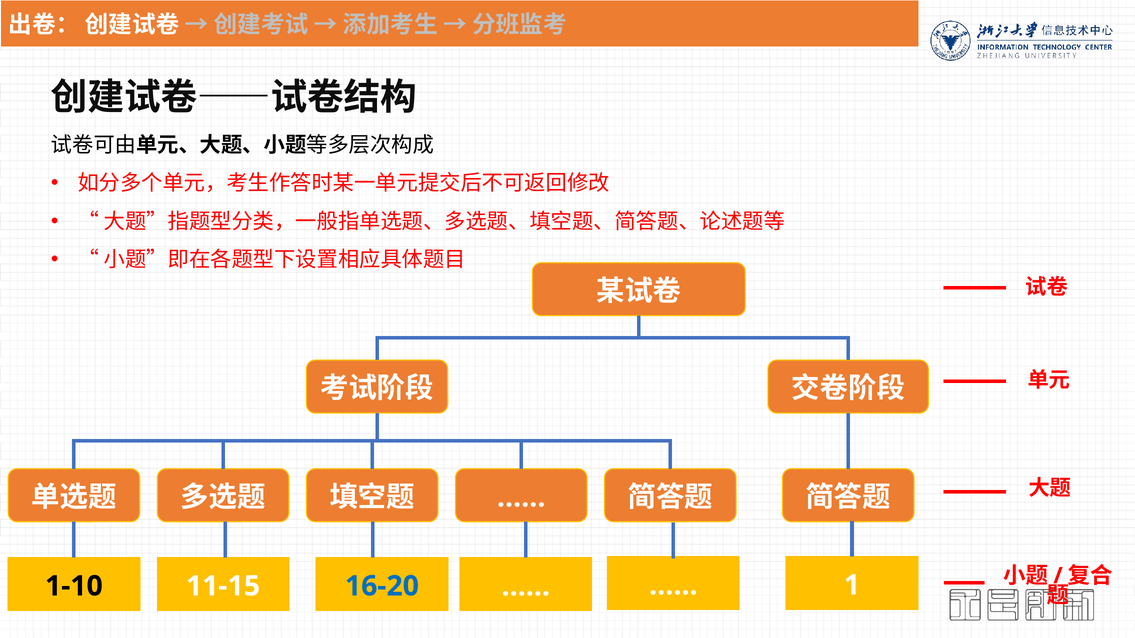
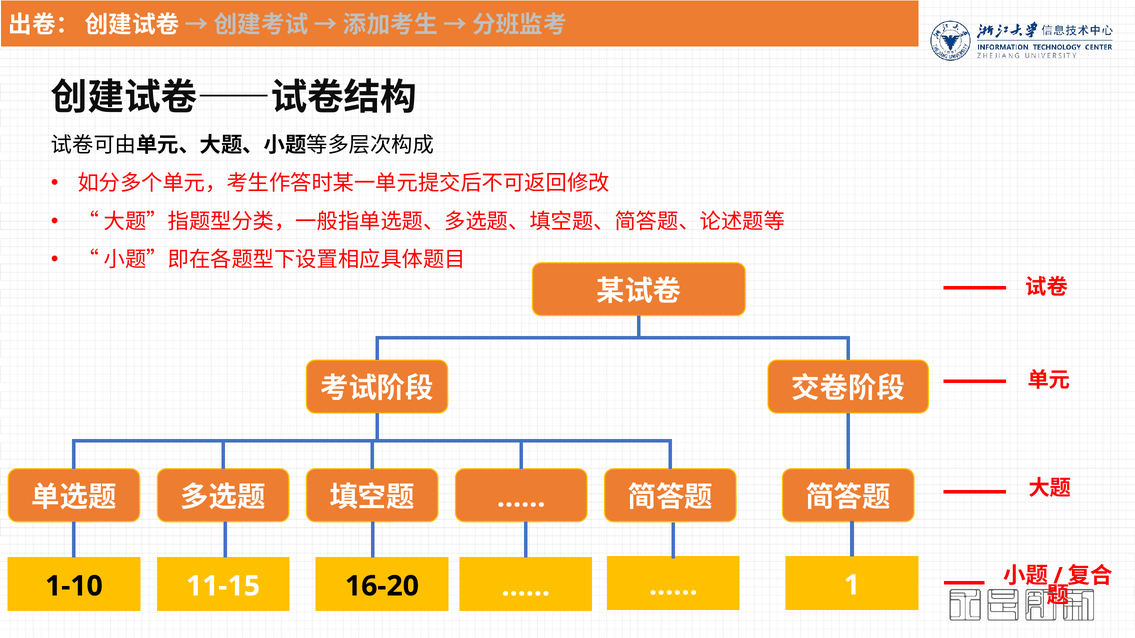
16-20 colour: blue -> black (382, 586)
